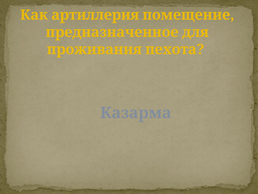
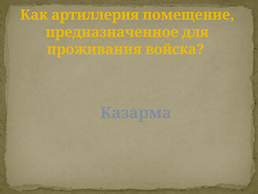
пехота: пехота -> войска (175, 49)
